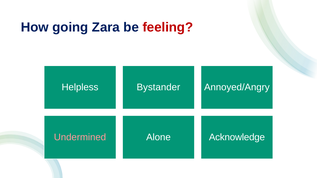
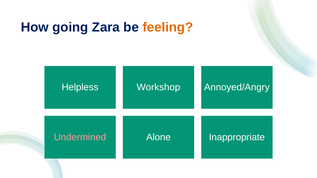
feeling colour: red -> orange (168, 27)
Bystander: Bystander -> Workshop (158, 87)
Acknowledge: Acknowledge -> Inappropriate (237, 137)
